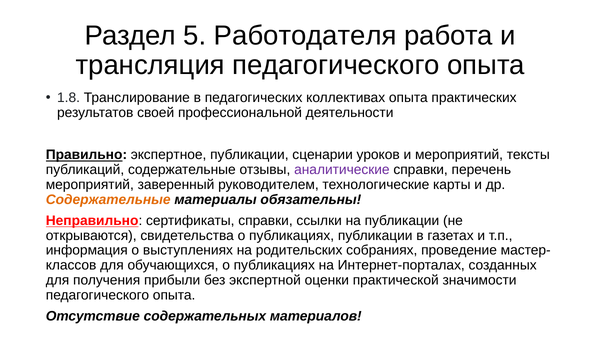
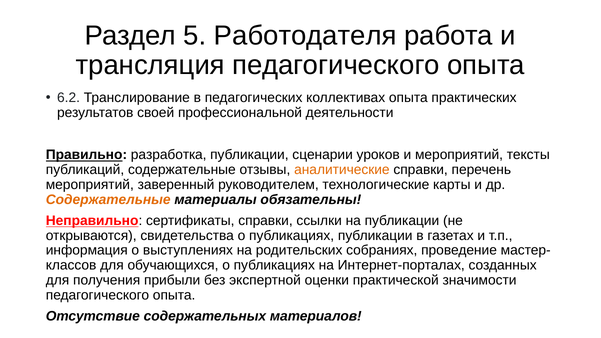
1.8: 1.8 -> 6.2 (69, 98)
экспертное: экспертное -> разработка (169, 155)
аналитические colour: purple -> orange (342, 170)
